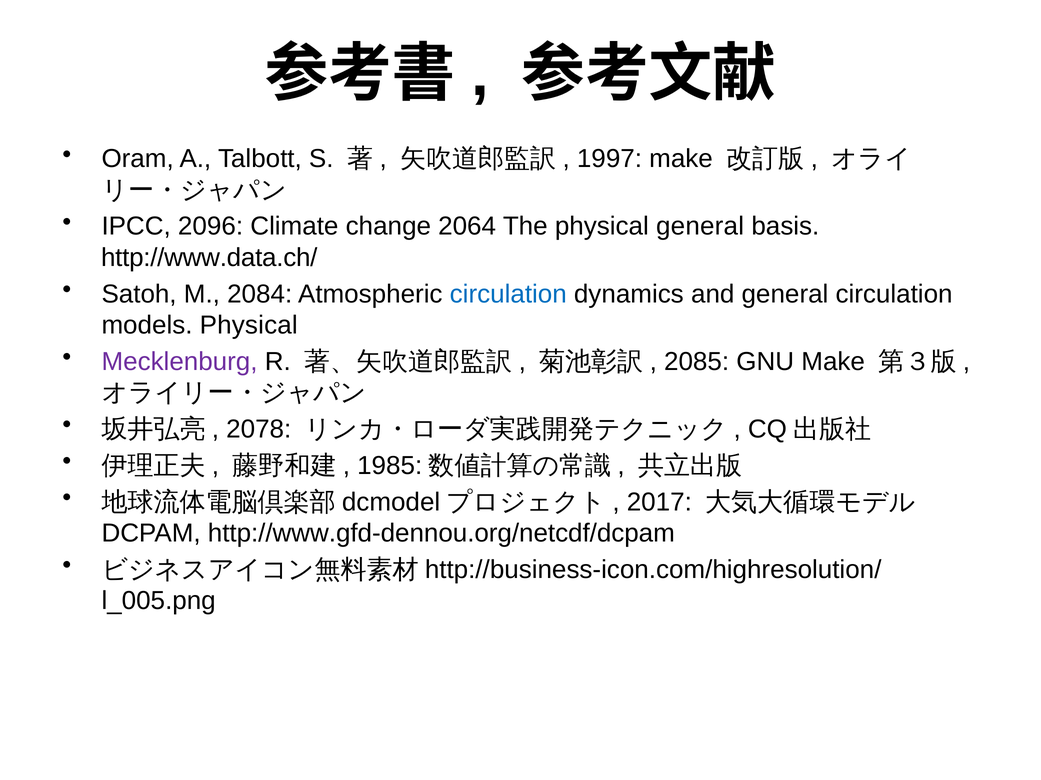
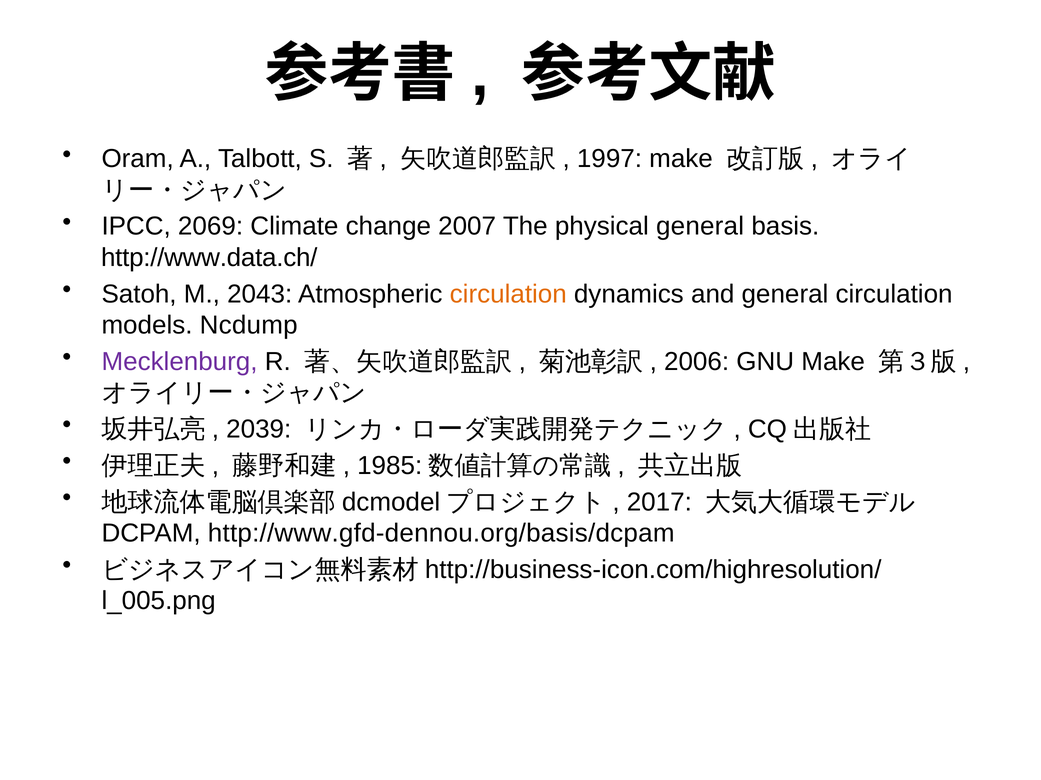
2096: 2096 -> 2069 (211, 227)
2064: 2064 -> 2007 (467, 227)
2084: 2084 -> 2043 (260, 294)
circulation colour: blue -> orange (508, 294)
models Physical: Physical -> Ncdump (249, 325)
2085: 2085 -> 2006 (697, 362)
2078: 2078 -> 2039 (259, 430)
http://www.gfd-dennou.org/netcdf/dcpam: http://www.gfd-dennou.org/netcdf/dcpam -> http://www.gfd-dennou.org/basis/dcpam (441, 534)
